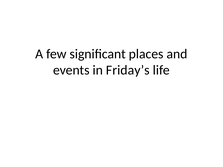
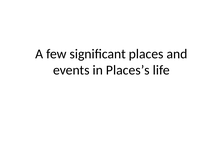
Friday’s: Friday’s -> Places’s (128, 70)
